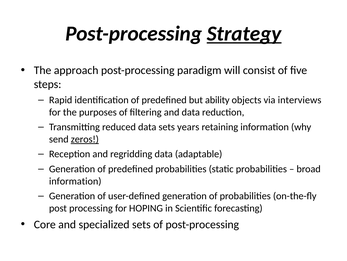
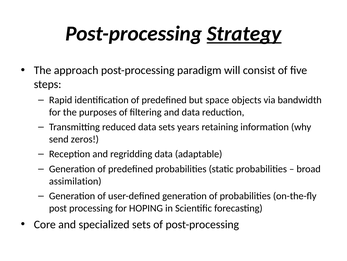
ability: ability -> space (217, 100)
interviews: interviews -> bandwidth (300, 100)
zeros underline: present -> none (85, 139)
information: information -> assimilation (75, 181)
